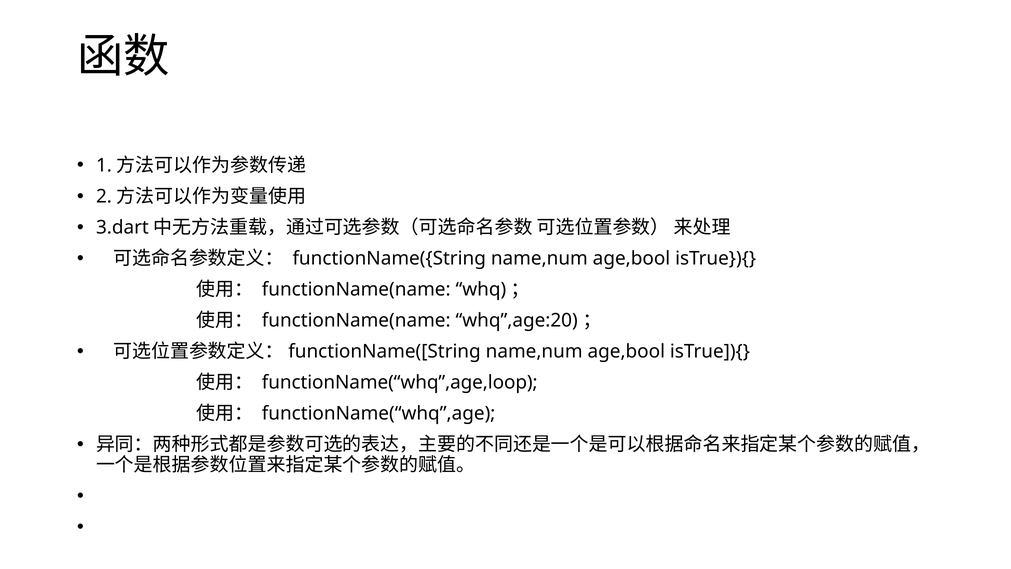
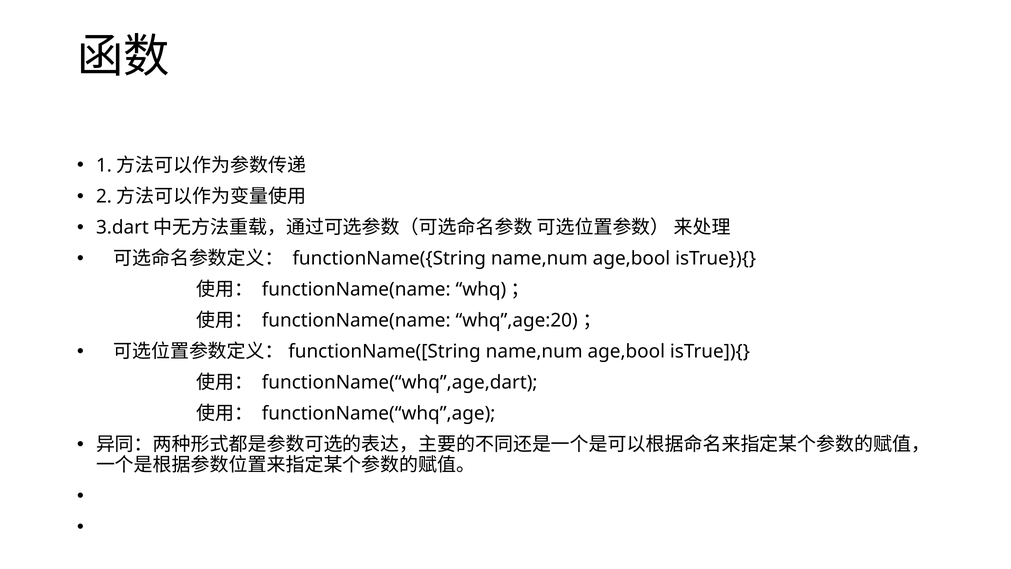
functionName(“whq”,age,loop: functionName(“whq”,age,loop -> functionName(“whq”,age,dart (400, 382)
